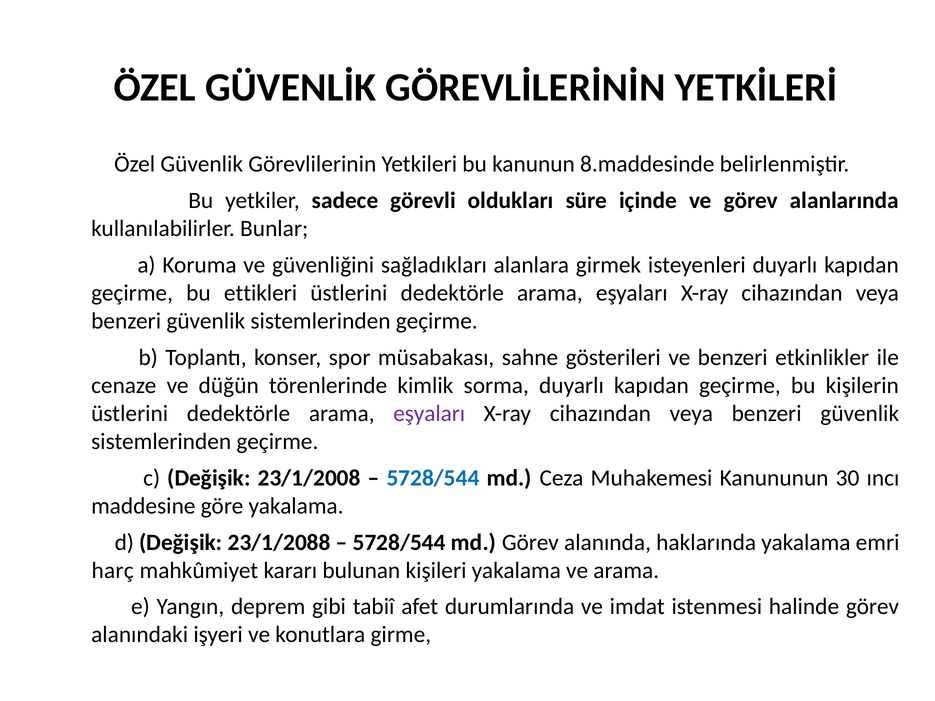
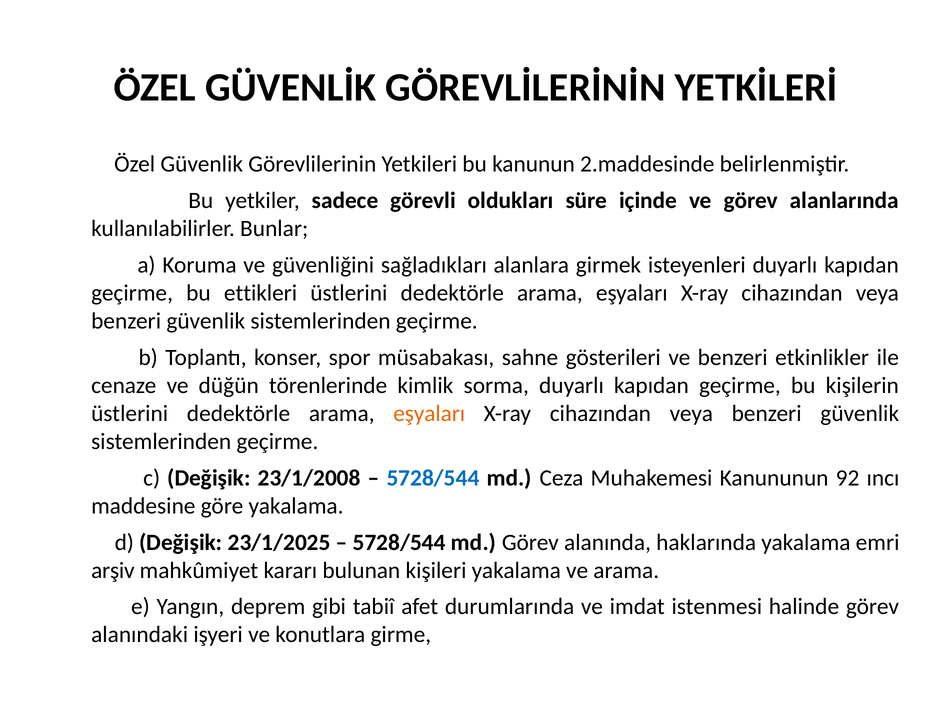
8.maddesinde: 8.maddesinde -> 2.maddesinde (647, 164)
eşyaları colour: purple -> orange (429, 414)
30: 30 -> 92 (848, 478)
23/1/2088: 23/1/2088 -> 23/1/2025 (279, 543)
harç: harç -> arşiv (113, 571)
